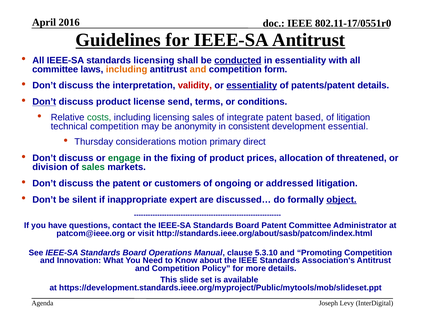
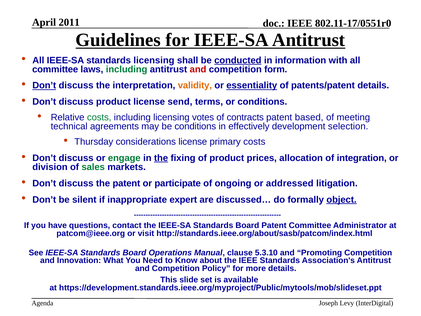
2016: 2016 -> 2011 (69, 22)
in essentiality: essentiality -> information (301, 60)
including colour: orange -> green (127, 69)
and colour: orange -> red (198, 69)
Don’t underline: none -> present (44, 85)
validity colour: red -> orange (195, 85)
Don’t underline: present -> none (44, 102)
licensing sales: sales -> votes (203, 117)
integrate: integrate -> contracts (245, 117)
of litigation: litigation -> meeting (353, 117)
technical competition: competition -> agreements (115, 126)
be anonymity: anonymity -> conditions (195, 126)
consistent: consistent -> effectively (249, 126)
essential: essential -> selection (348, 126)
considerations motion: motion -> license (193, 142)
primary direct: direct -> costs (254, 142)
the underline: none -> present (161, 158)
threatened: threatened -> integration (362, 158)
customers: customers -> participate (178, 183)
